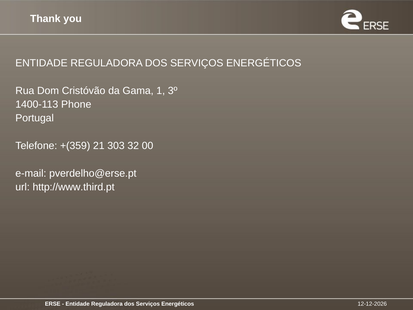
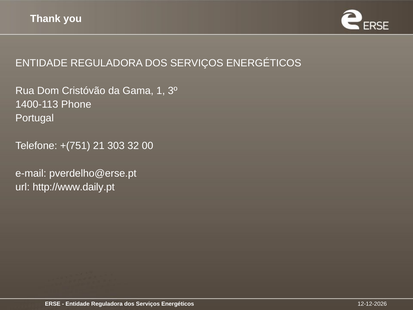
+(359: +(359 -> +(751 (75, 146)
http://www.third.pt: http://www.third.pt -> http://www.daily.pt (74, 187)
